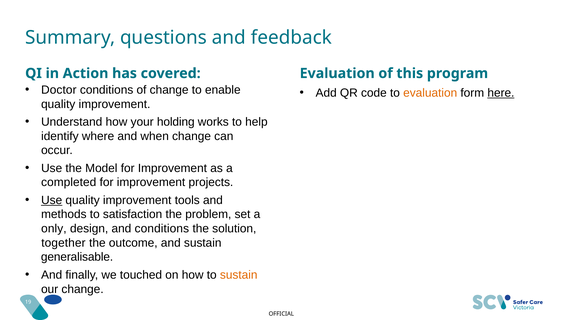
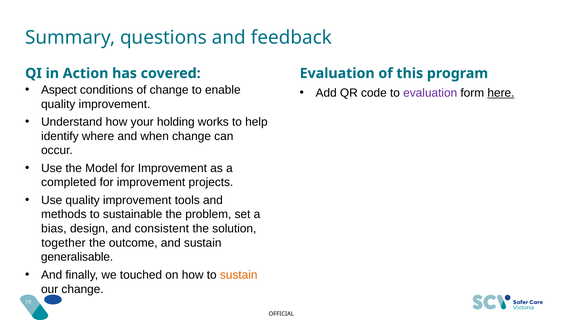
Doctor: Doctor -> Aspect (59, 90)
evaluation colour: orange -> purple (430, 93)
Use underline: present -> none (52, 200)
satisfaction: satisfaction -> sustainable (133, 214)
only: only -> bias (54, 228)
and conditions: conditions -> consistent (162, 228)
